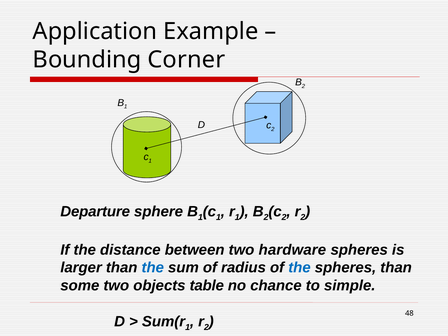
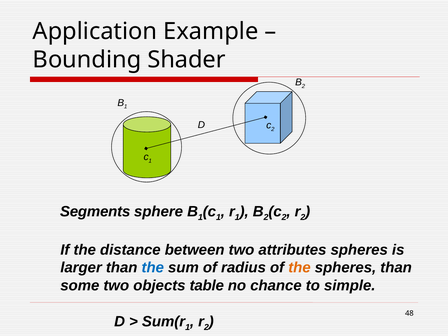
Corner: Corner -> Shader (187, 60)
Departure: Departure -> Segments (95, 211)
hardware: hardware -> attributes (292, 250)
the colour: blue -> orange (299, 268)
